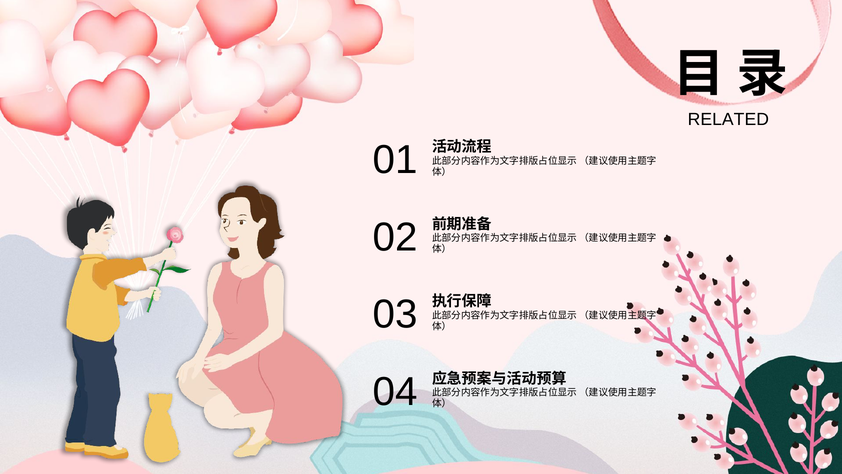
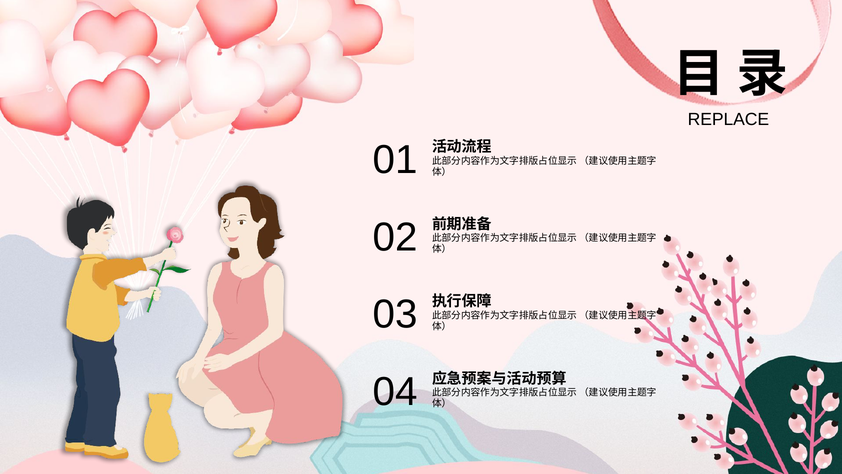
RELATED: RELATED -> REPLACE (728, 119)
